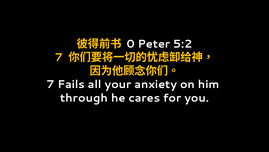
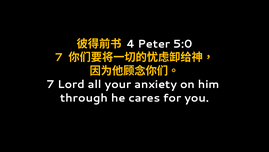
0: 0 -> 4 (131, 44)
5:2: 5:2 -> 5:0 (183, 44)
Fails: Fails -> Lord (71, 84)
